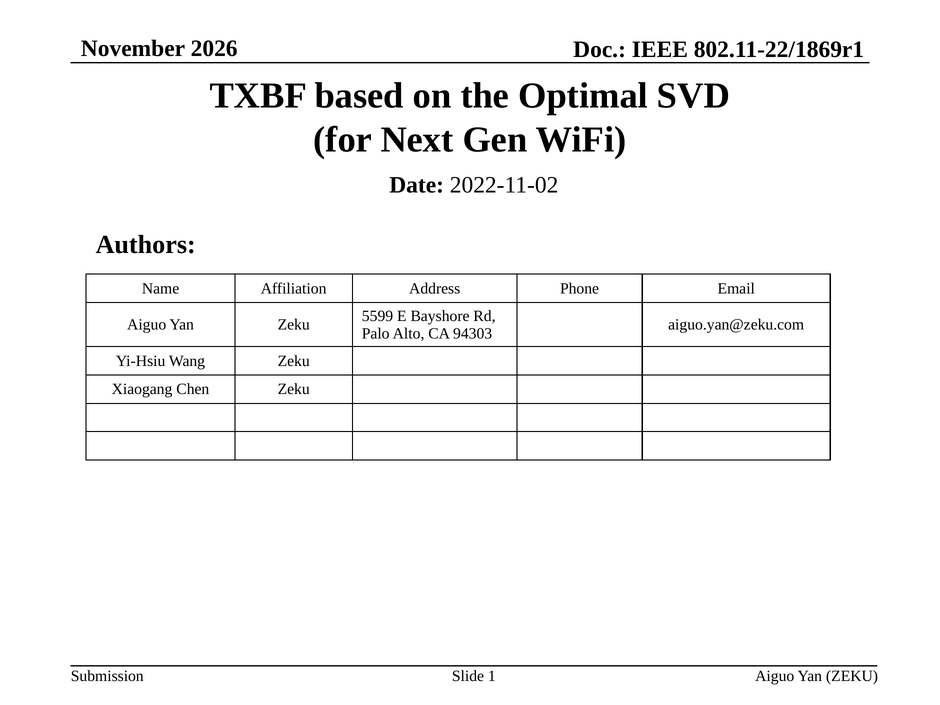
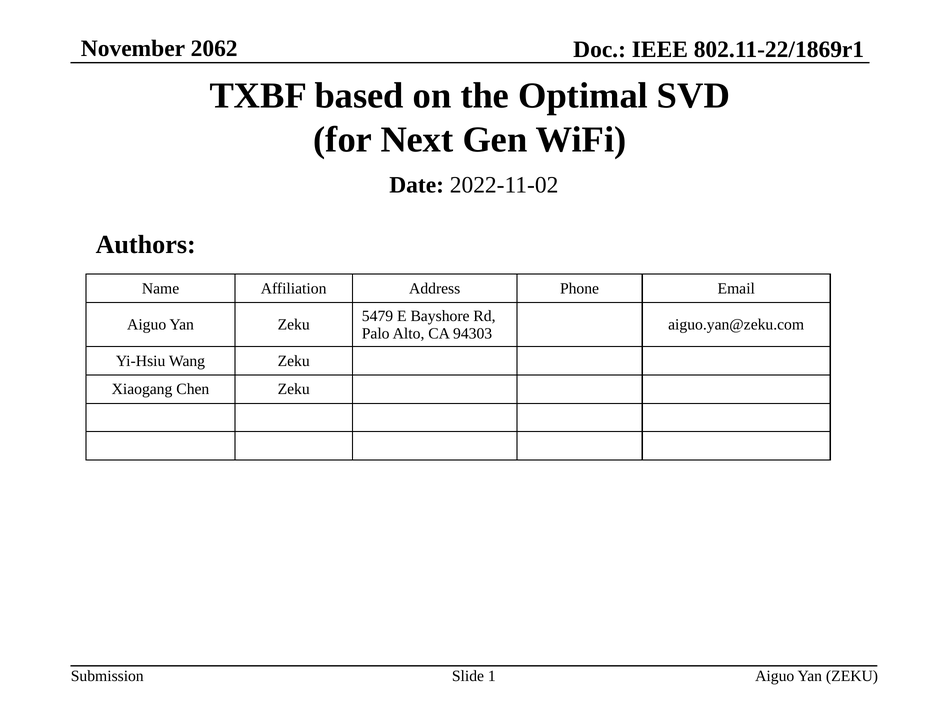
2026: 2026 -> 2062 (214, 49)
5599: 5599 -> 5479 (378, 316)
